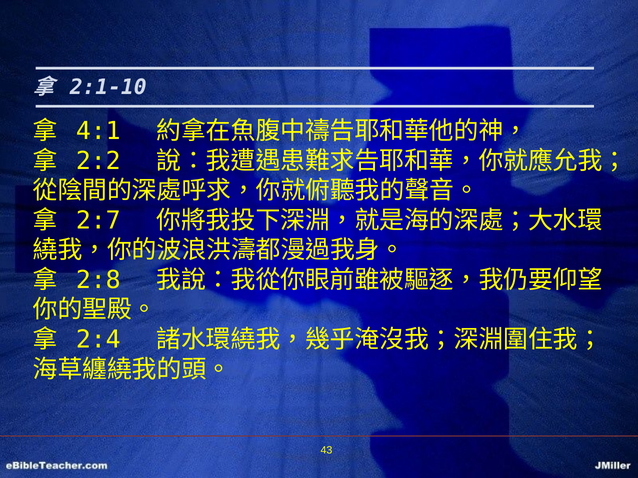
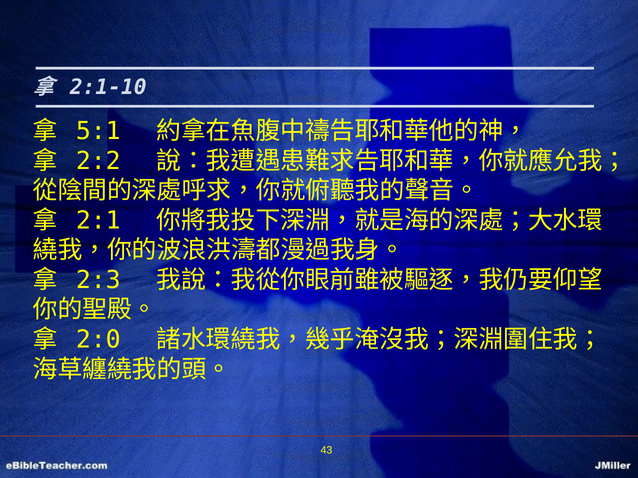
4:1: 4:1 -> 5:1 (98, 131)
2:7: 2:7 -> 2:1 (98, 221)
2:8: 2:8 -> 2:3 (98, 280)
2:4: 2:4 -> 2:0 (98, 340)
